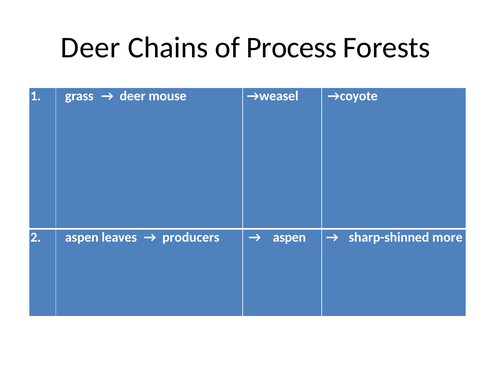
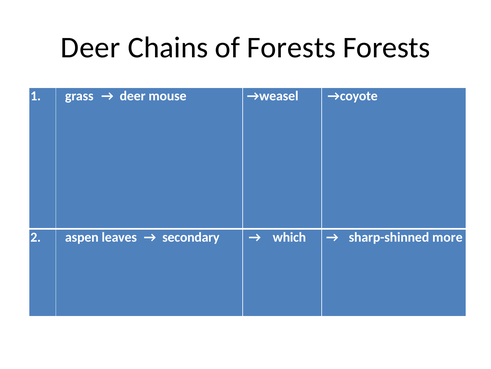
of Process: Process -> Forests (291, 48)
producers: producers -> secondary (191, 237)
aspen: aspen -> which (289, 237)
